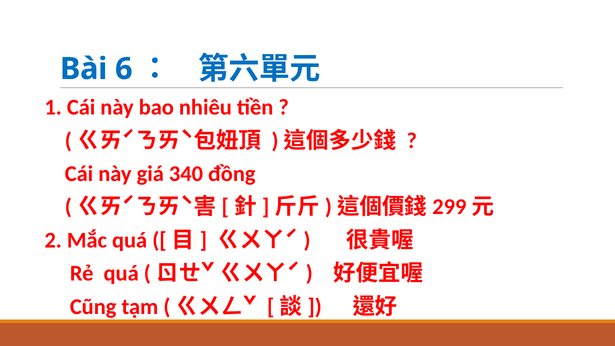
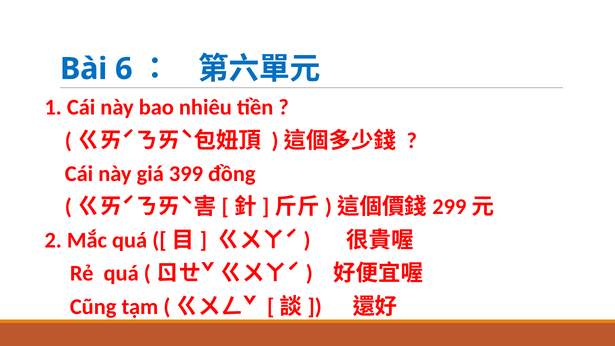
340: 340 -> 399 (186, 174)
